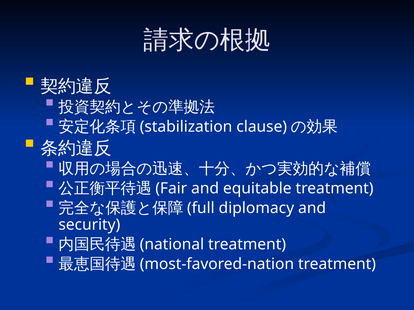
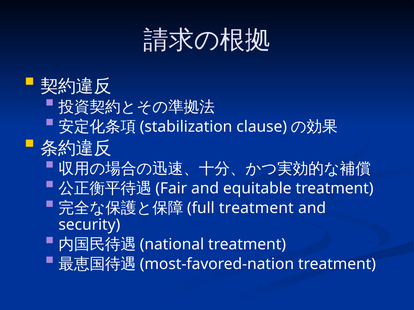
diplomacy: diplomacy -> treatment (256, 208)
